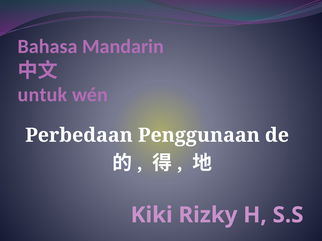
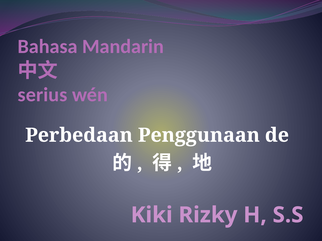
untuk: untuk -> serius (43, 95)
